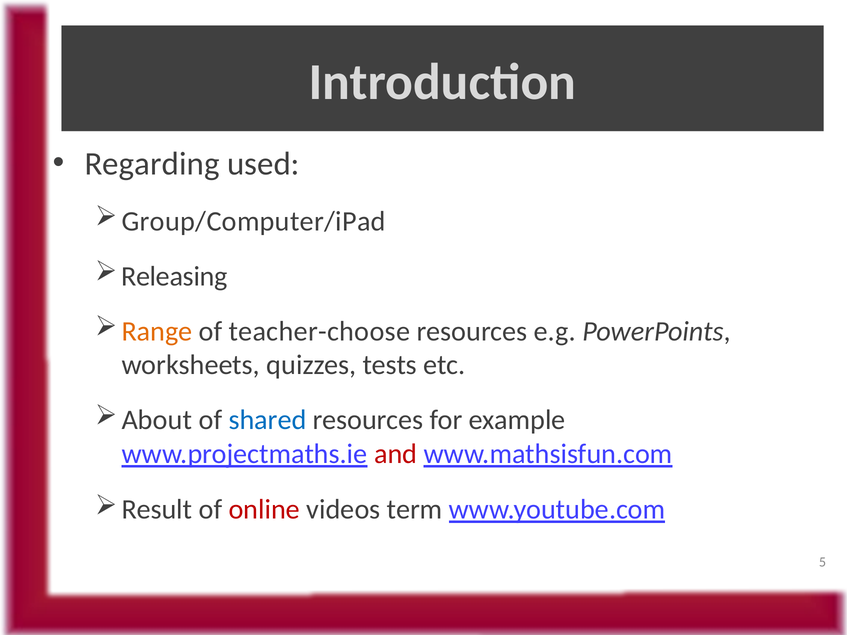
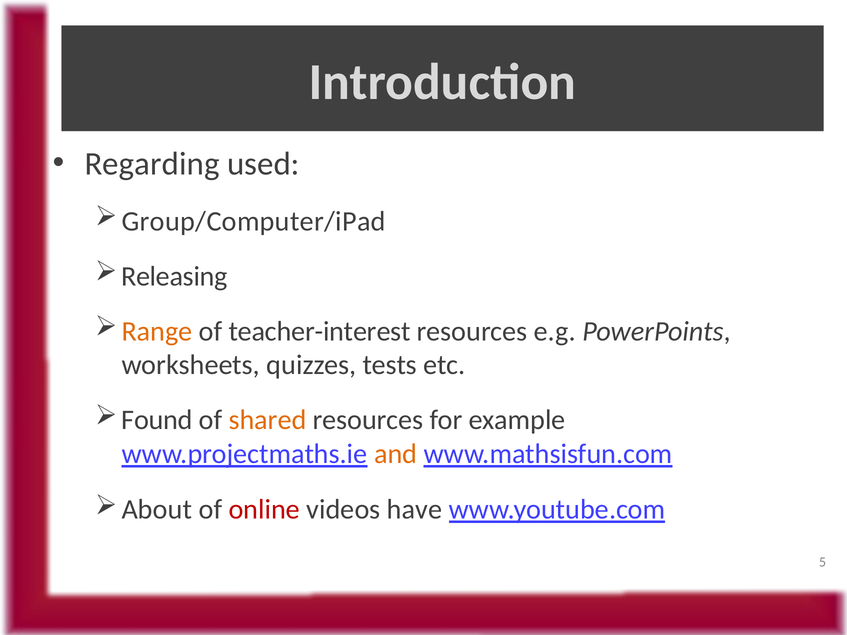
teacher-choose: teacher-choose -> teacher-interest (320, 331)
About: About -> Found (157, 420)
shared colour: blue -> orange (267, 420)
and colour: red -> orange (396, 454)
Result: Result -> About (157, 510)
term: term -> have (415, 510)
